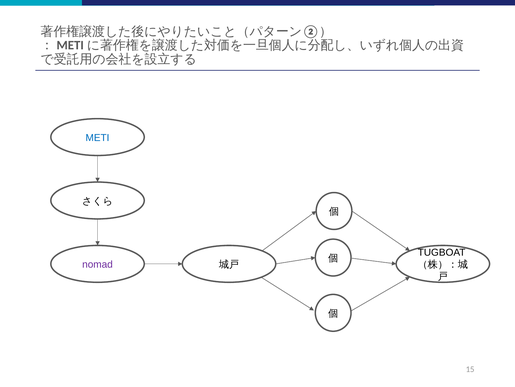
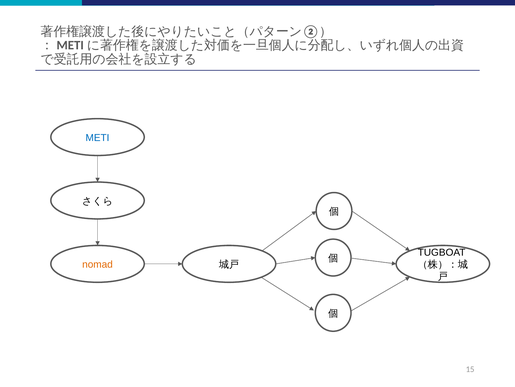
nomad colour: purple -> orange (98, 264)
